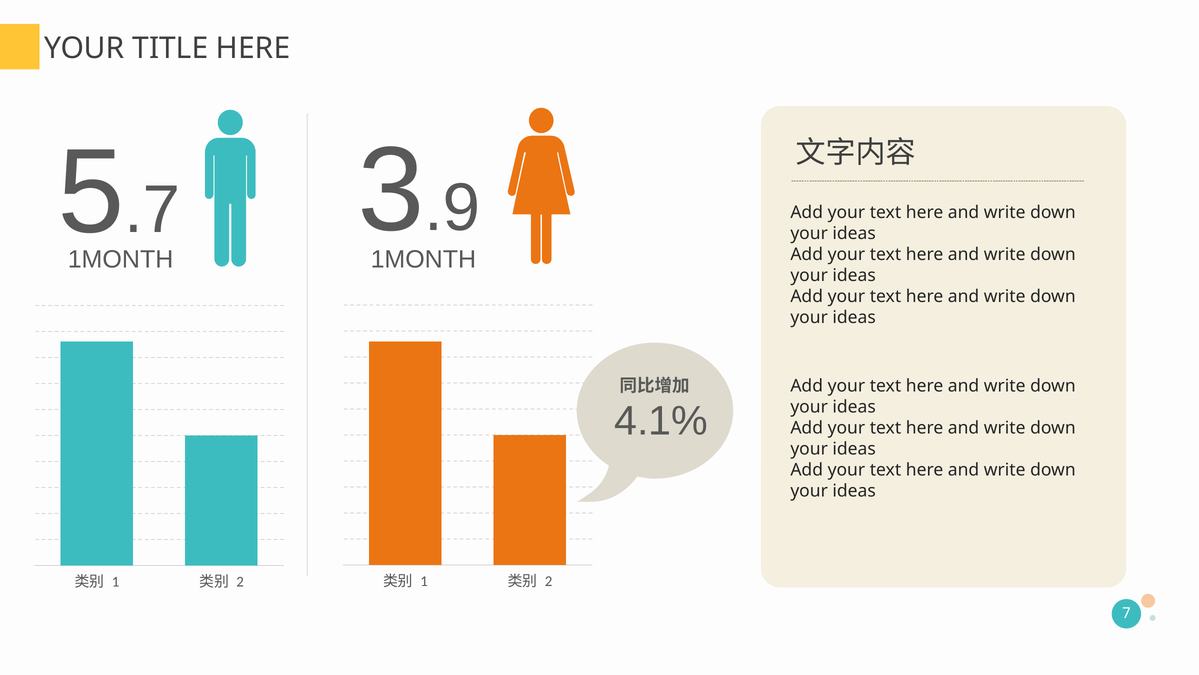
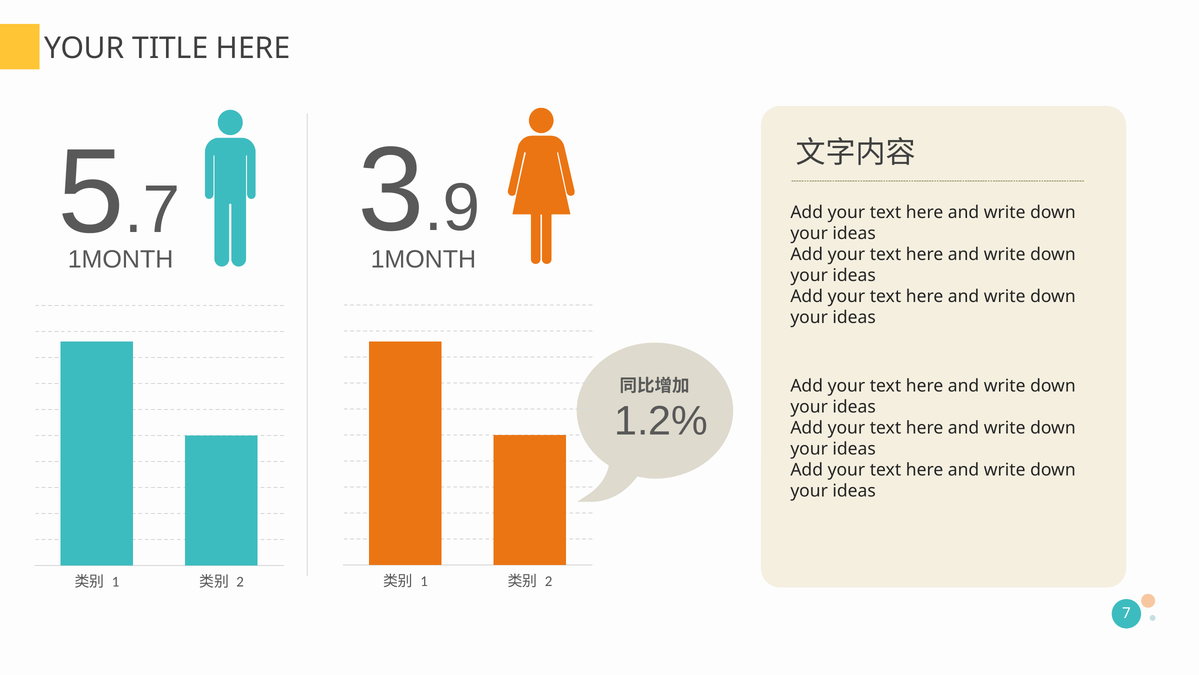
4.1%: 4.1% -> 1.2% (661, 421)
